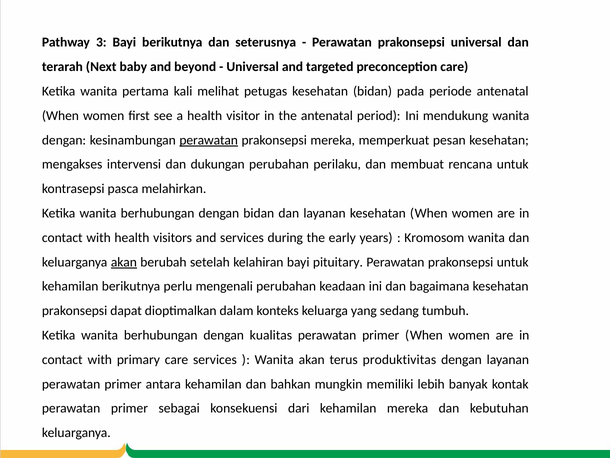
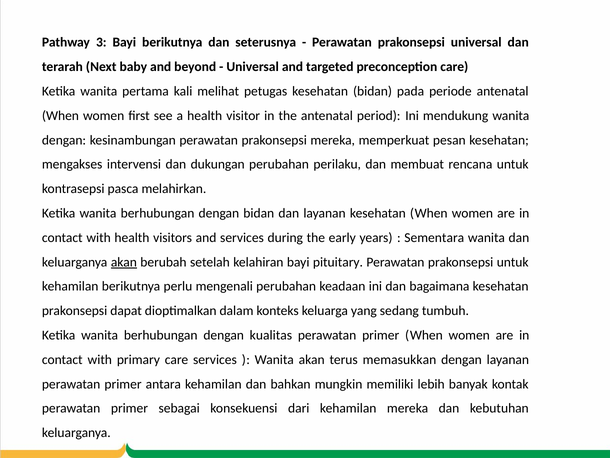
perawatan underline: present -> none (209, 140)
Kromosom: Kromosom -> Sementara (434, 237)
produktivitas: produktivitas -> memasukkan (399, 359)
